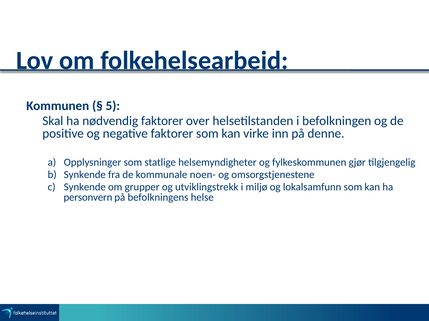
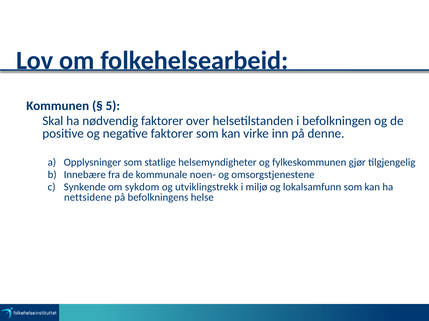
Synkende: Synkende -> Innebære (85, 175)
grupper: grupper -> sykdom (142, 188)
personvern: personvern -> nettsidene (88, 198)
